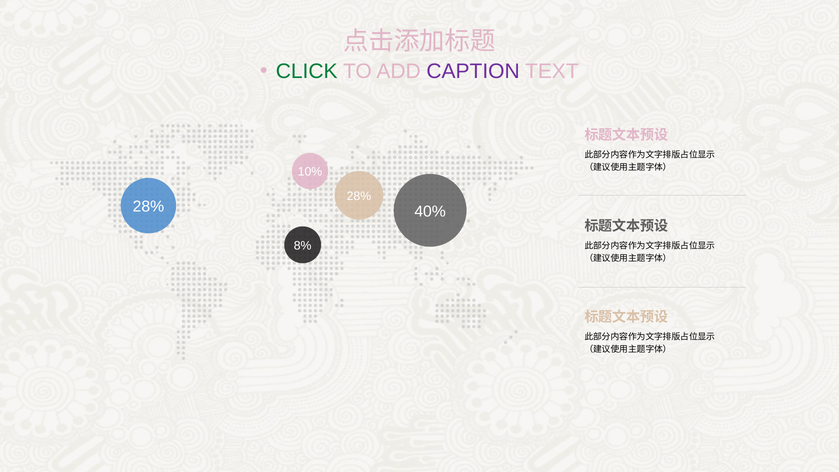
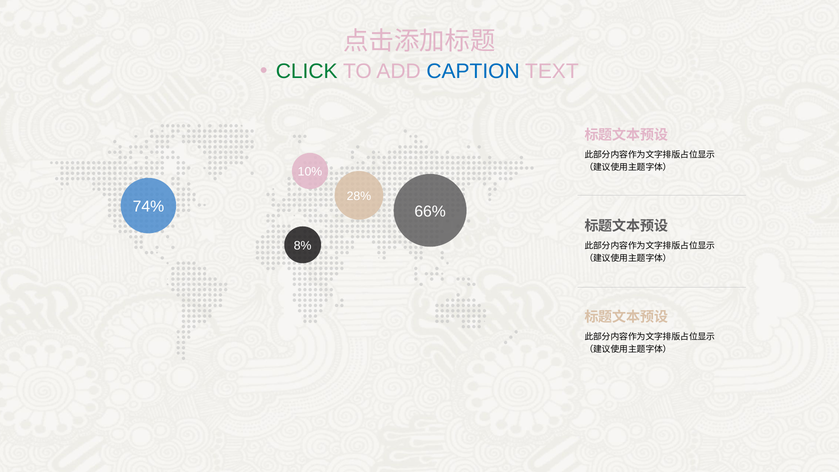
CAPTION colour: purple -> blue (473, 71)
28%: 28% -> 74% (148, 207)
40%: 40% -> 66% (430, 211)
